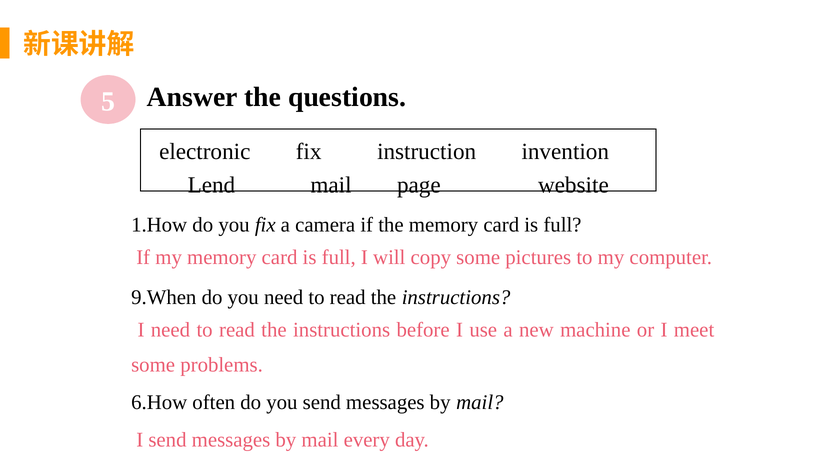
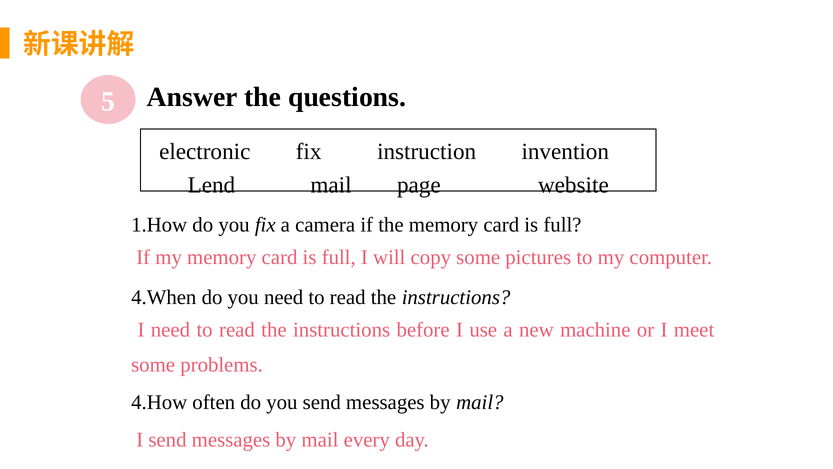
9.When: 9.When -> 4.When (164, 297)
6.How: 6.How -> 4.How (159, 402)
